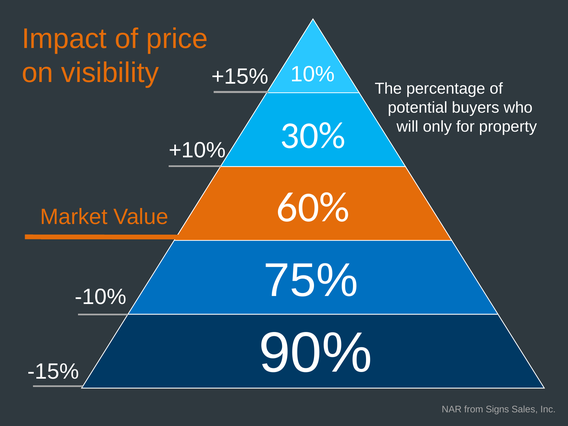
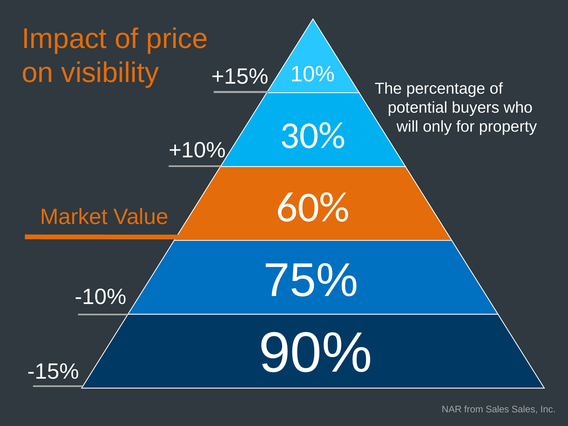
from Signs: Signs -> Sales (497, 409)
